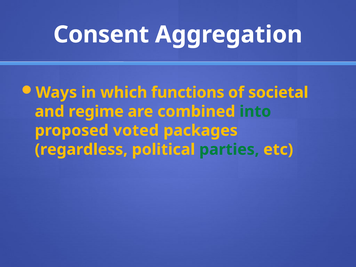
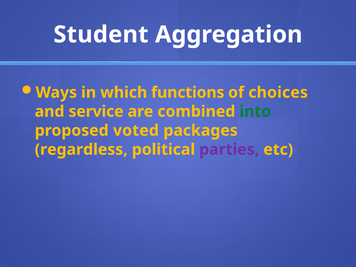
Consent: Consent -> Student (101, 35)
societal: societal -> choices (278, 92)
regime: regime -> service (96, 112)
parties colour: green -> purple (229, 150)
